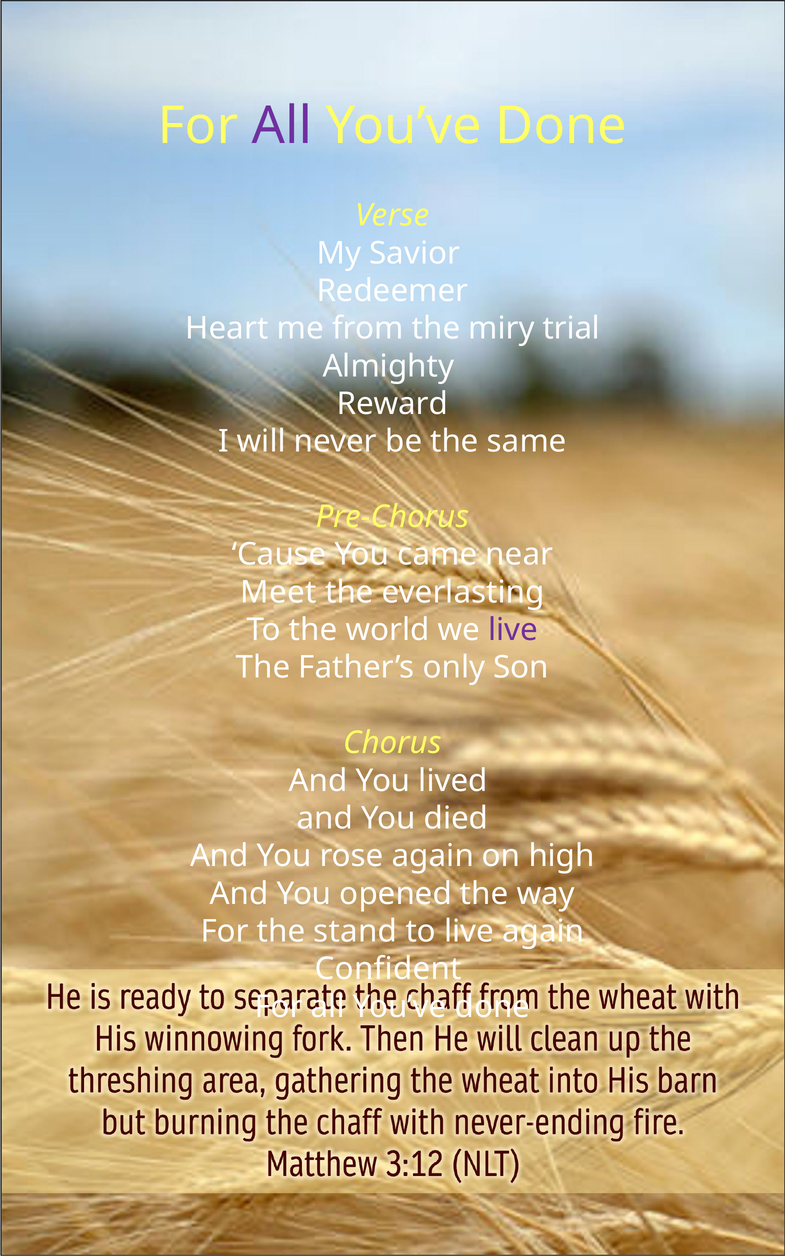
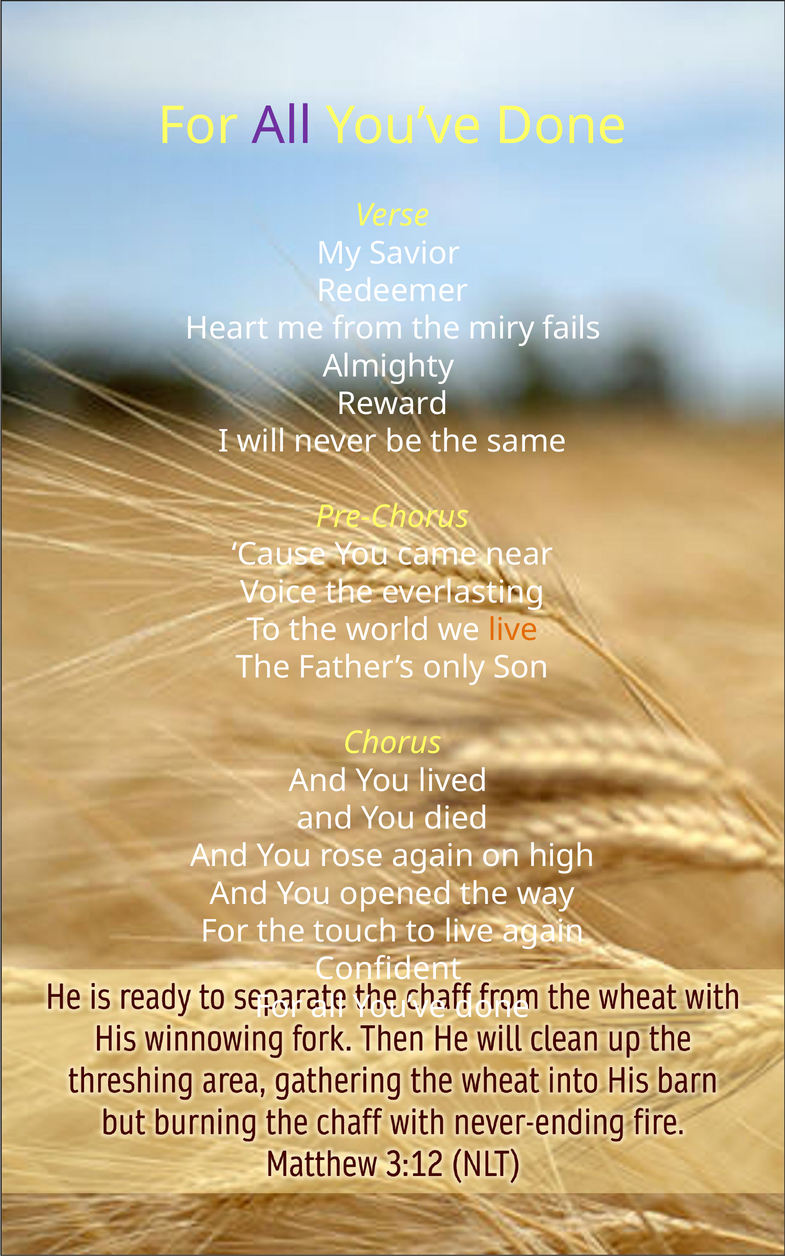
trial: trial -> fails (571, 329)
Meet: Meet -> Voice (279, 592)
live colour: purple -> orange (513, 630)
stand: stand -> touch (355, 931)
